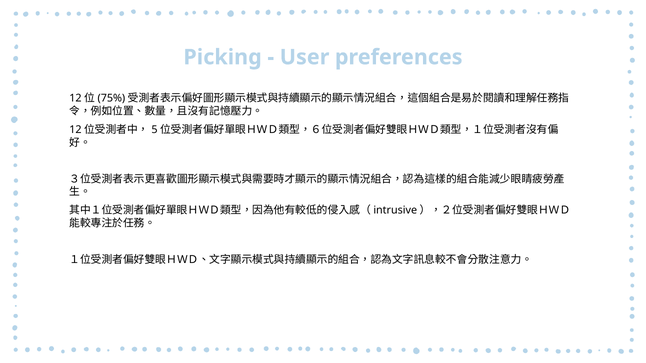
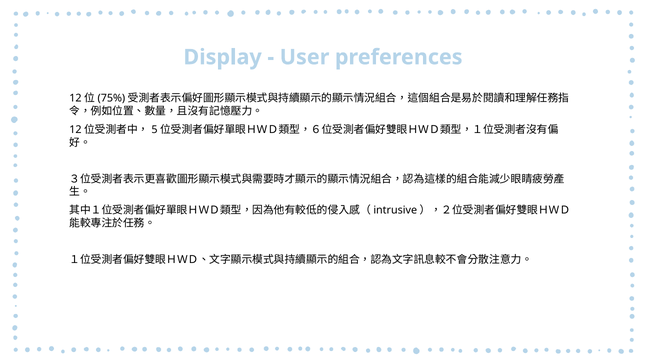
Picking: Picking -> Display (223, 57)
